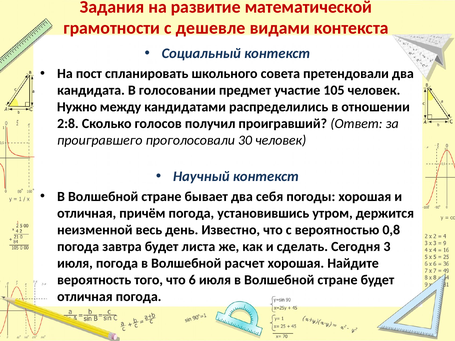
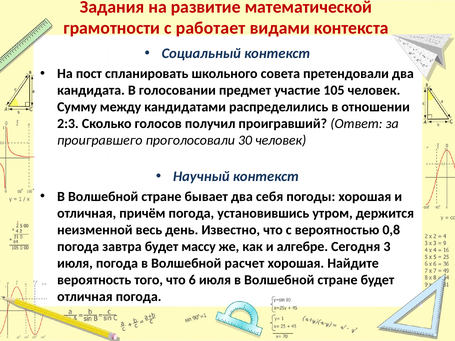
дешевле: дешевле -> работает (211, 28)
Нужно: Нужно -> Сумму (77, 107)
2:8: 2:8 -> 2:3 (68, 124)
листа: листа -> массу (199, 247)
сделать: сделать -> алгебре (302, 247)
